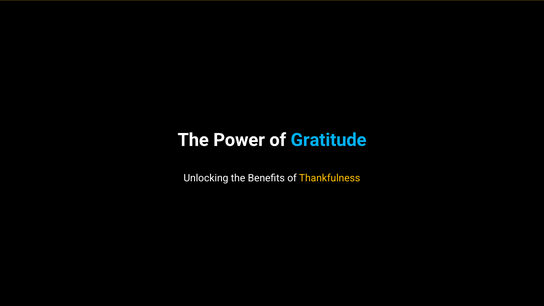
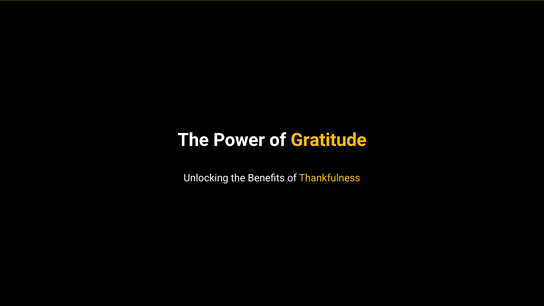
Gratitude colour: light blue -> yellow (329, 140)
